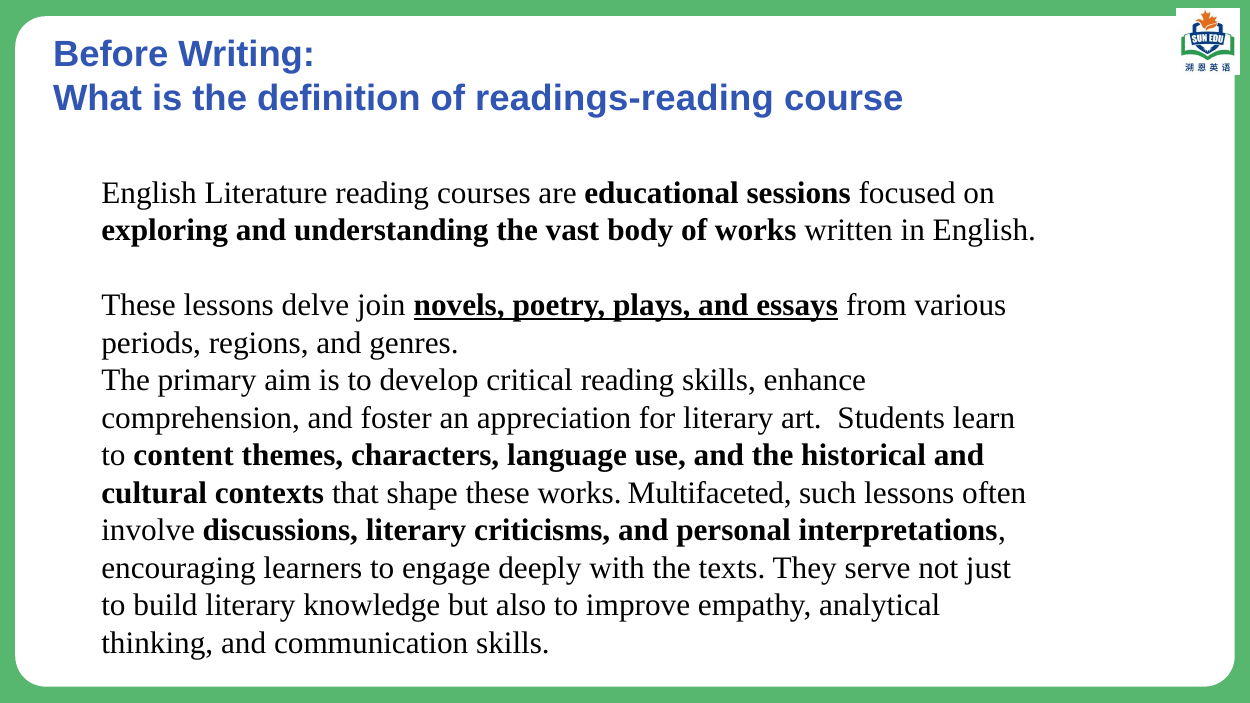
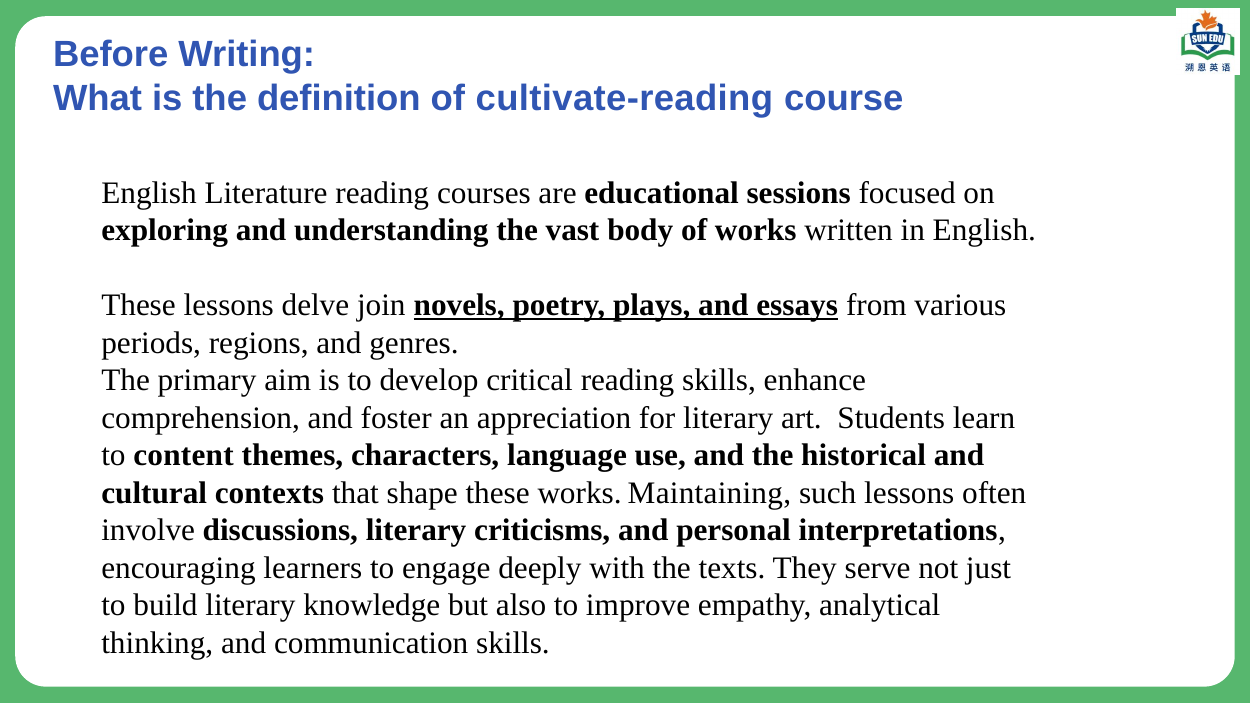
readings-reading: readings-reading -> cultivate-reading (624, 99)
Multifaceted: Multifaceted -> Maintaining (709, 493)
